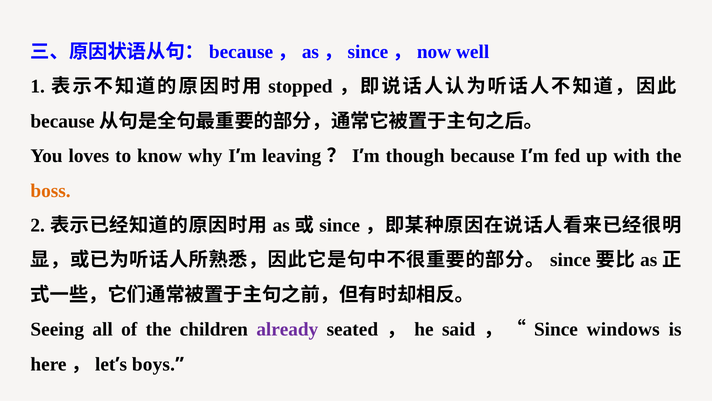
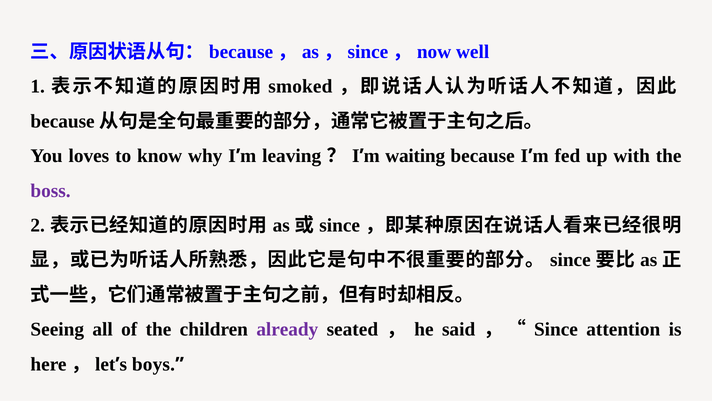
stopped: stopped -> smoked (300, 86)
though: though -> waiting (415, 156)
boss colour: orange -> purple (51, 190)
windows: windows -> attention (623, 329)
